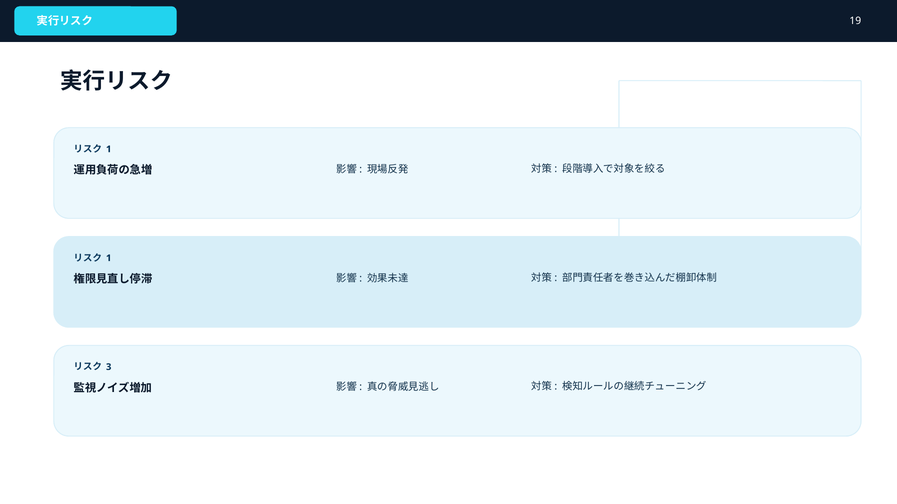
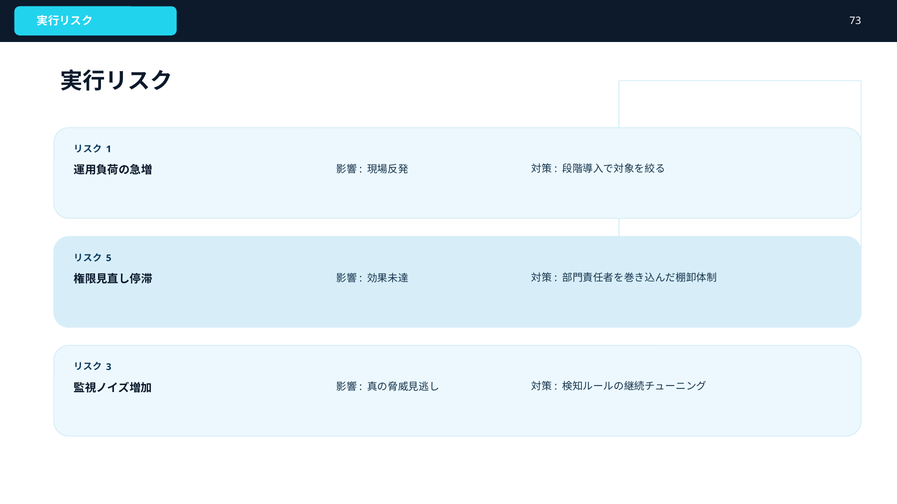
19: 19 -> 73 (855, 21)
1: 1 -> 5 (109, 258)
